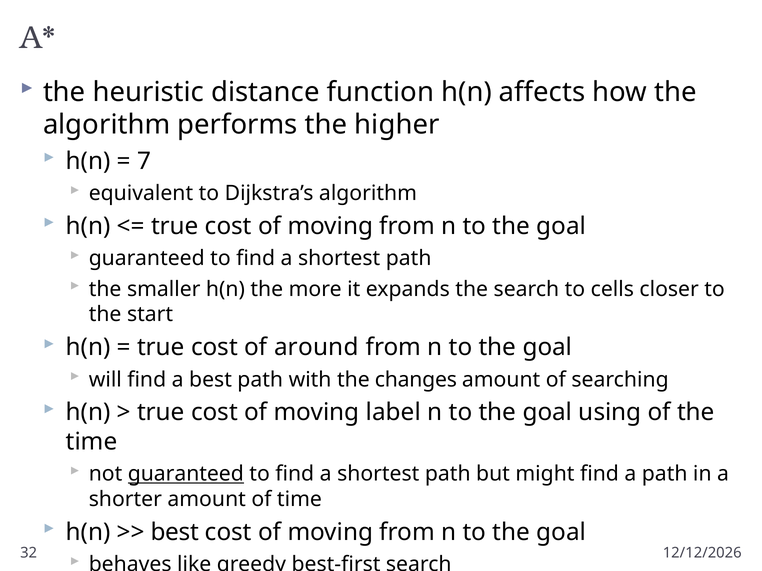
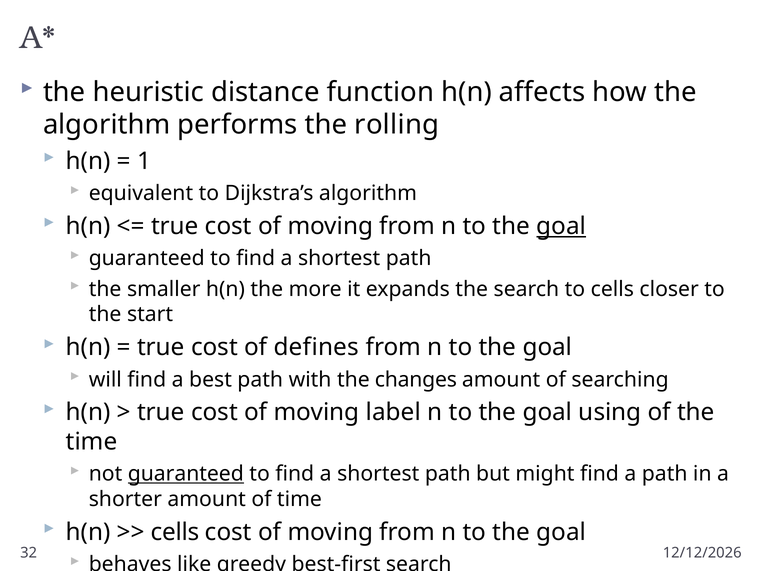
higher: higher -> rolling (397, 125)
7: 7 -> 1 (144, 161)
goal underline: none -> present (561, 226)
around: around -> defines (316, 348)
best: best -> cells (175, 533)
